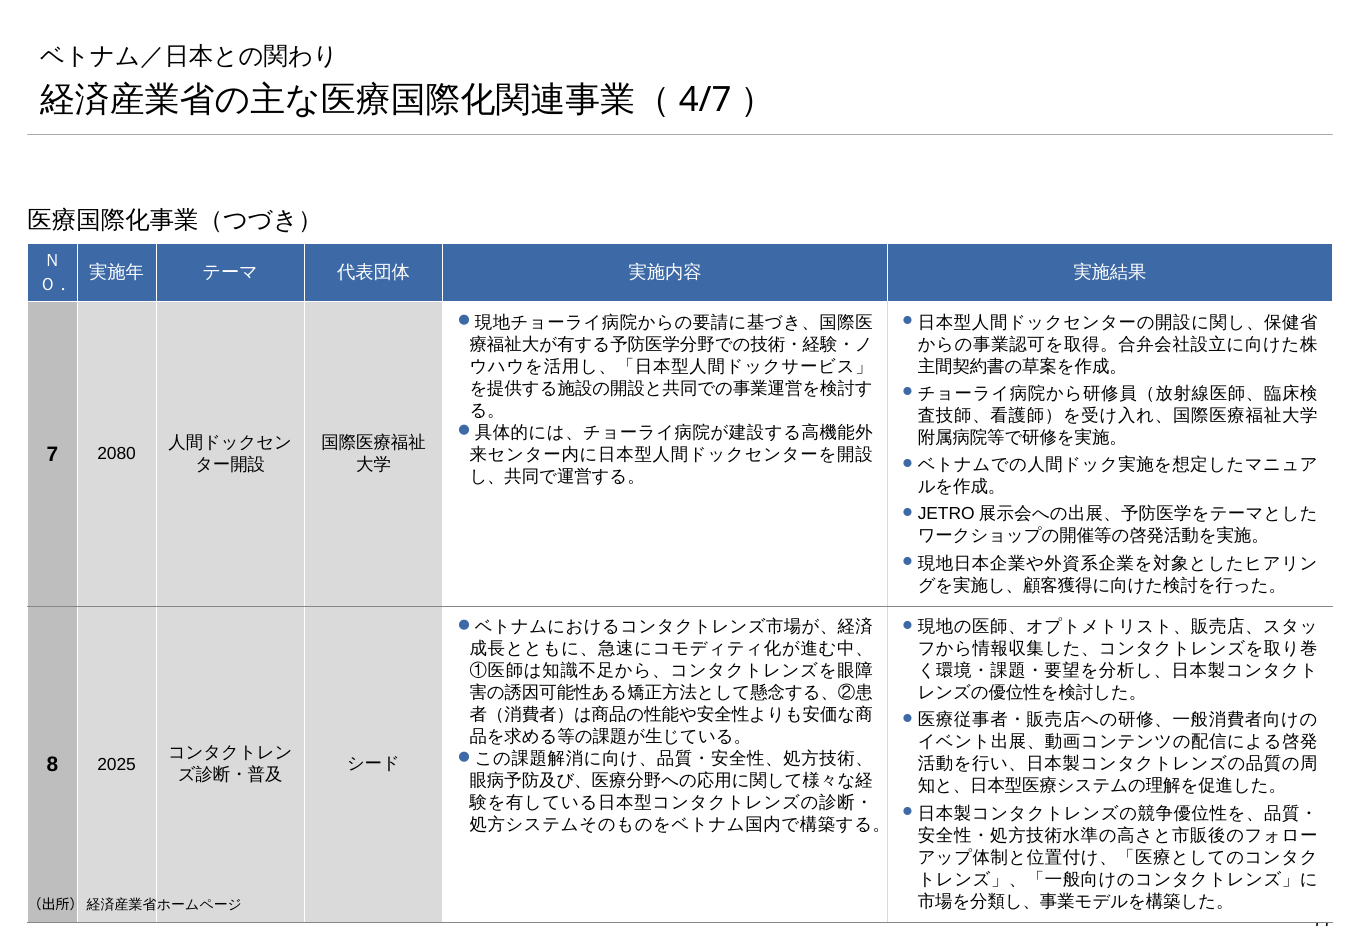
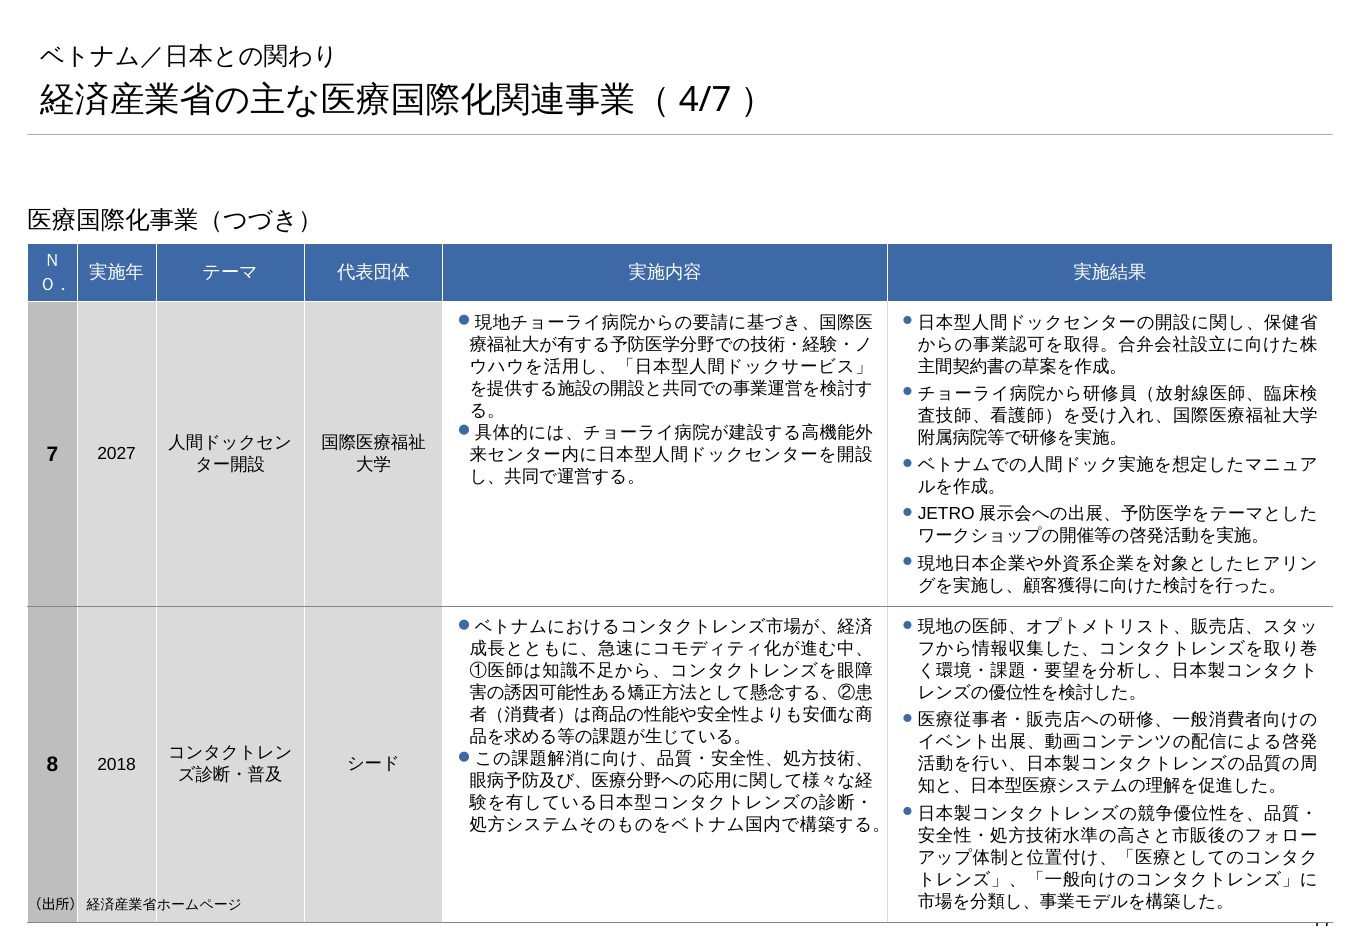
2080: 2080 -> 2027 (117, 454)
2025: 2025 -> 2018 (117, 765)
